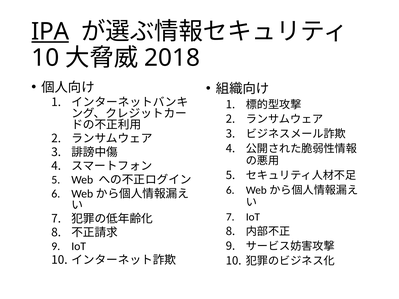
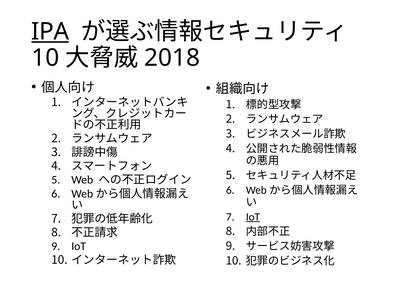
IoT underline: none -> present (253, 217)
